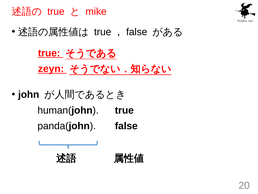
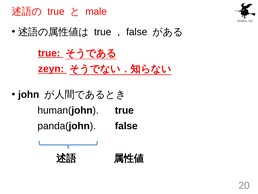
mike: mike -> male (96, 12)
